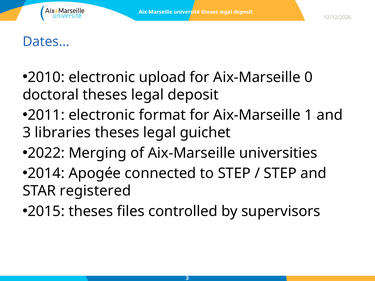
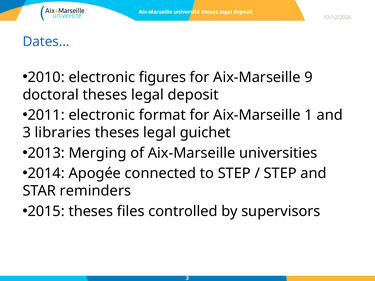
upload: upload -> figures (162, 77)
0: 0 -> 9 (309, 77)
2022: 2022 -> 2013 (46, 153)
registered: registered -> reminders (95, 191)
